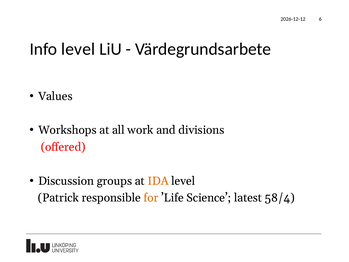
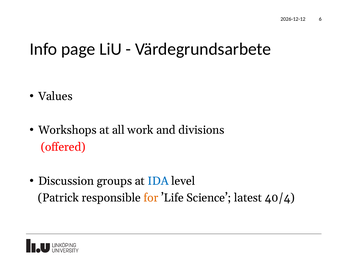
Info level: level -> page (78, 49)
IDA colour: orange -> blue (158, 181)
58/4: 58/4 -> 40/4 (280, 198)
